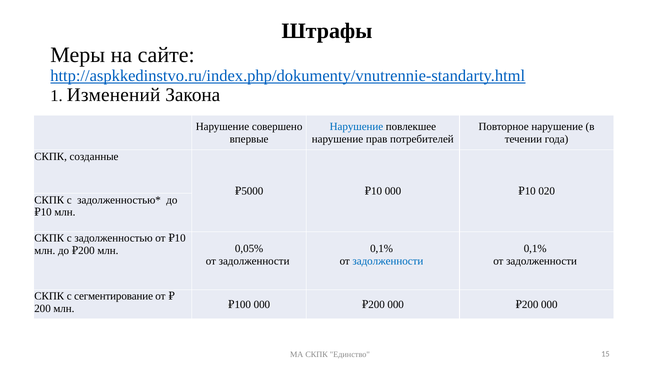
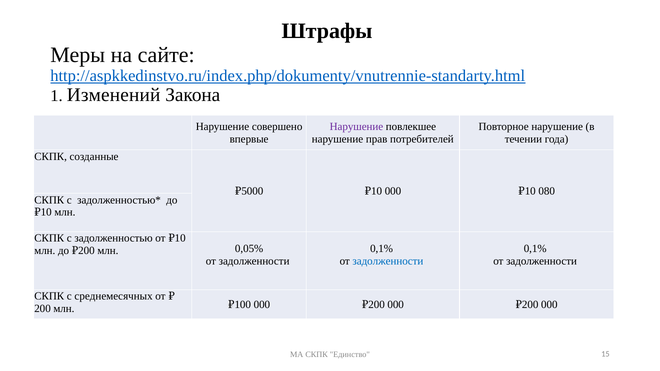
Нарушение colour: blue -> purple (356, 127)
020: 020 -> 080 (547, 191)
сегментирование: сегментирование -> среднемесячных (114, 296)
